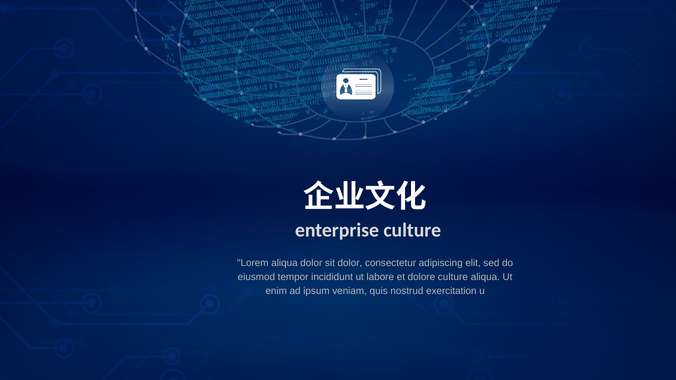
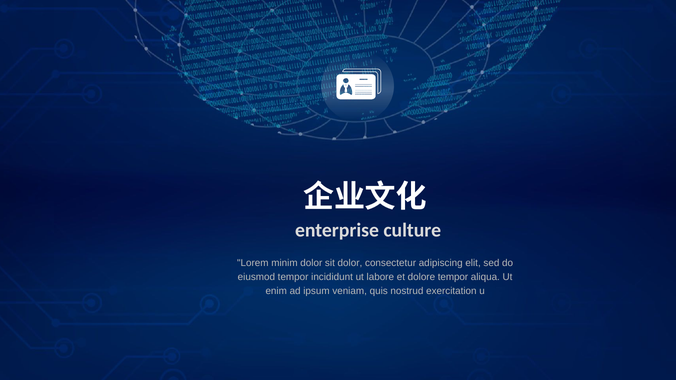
Lorem aliqua: aliqua -> minim (284, 263)
dolore culture: culture -> tempor (453, 277)
